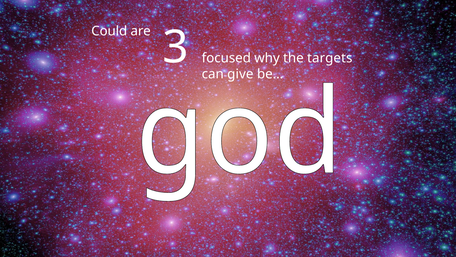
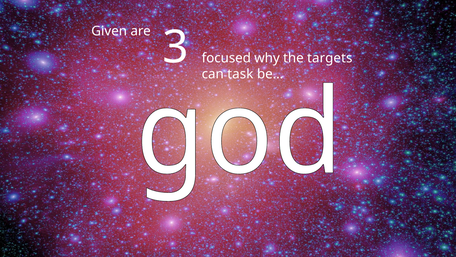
Could: Could -> Given (109, 31)
give: give -> task (240, 74)
